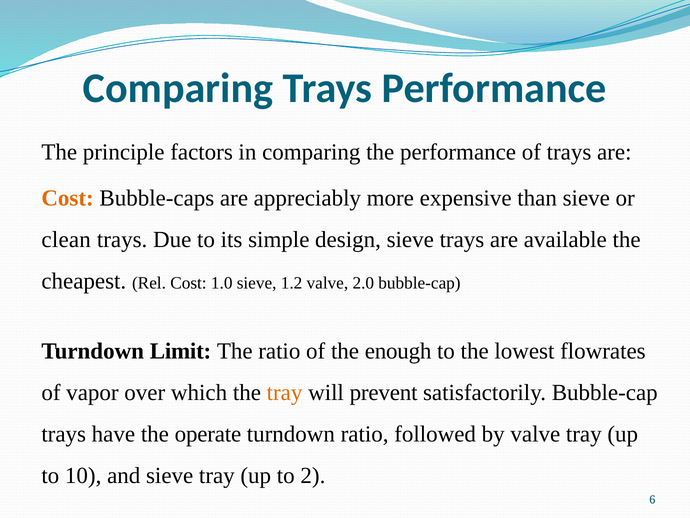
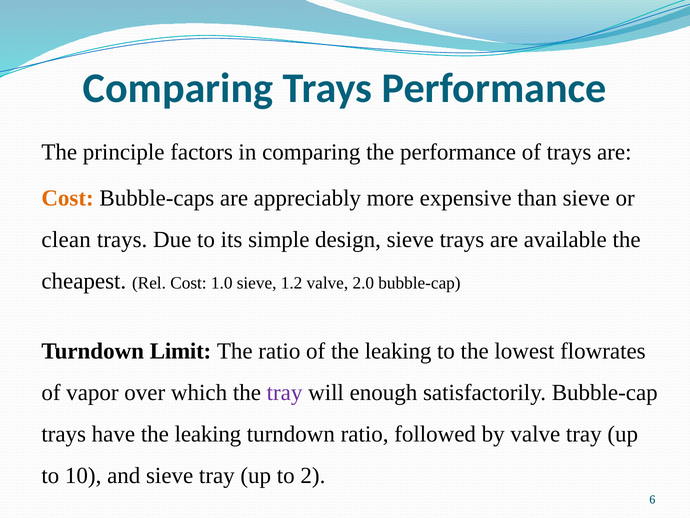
of the enough: enough -> leaking (398, 351)
tray colour: orange -> purple (285, 392)
prevent: prevent -> enough (383, 392)
have the operate: operate -> leaking (208, 434)
